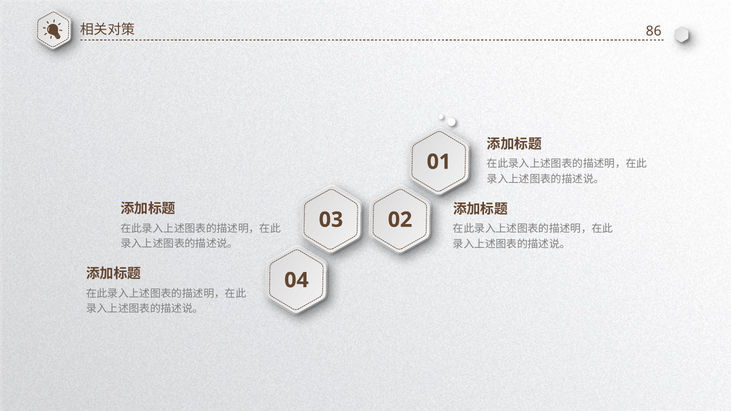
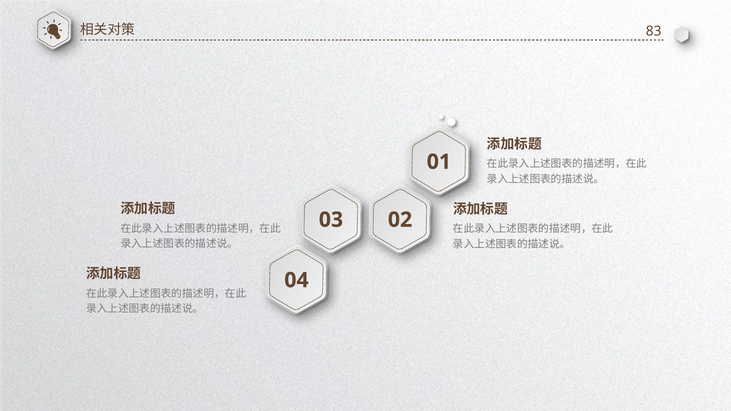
86: 86 -> 83 (654, 31)
